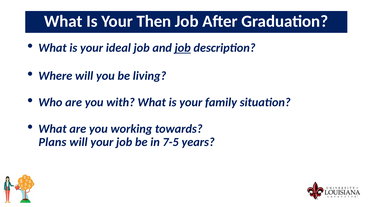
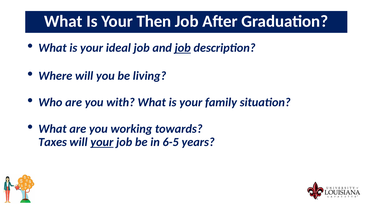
Plans: Plans -> Taxes (53, 142)
your underline: none -> present (102, 142)
7-5: 7-5 -> 6-5 (171, 142)
